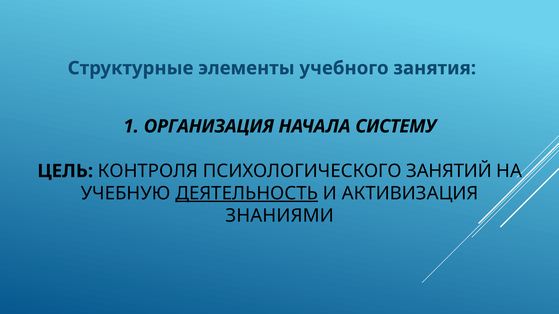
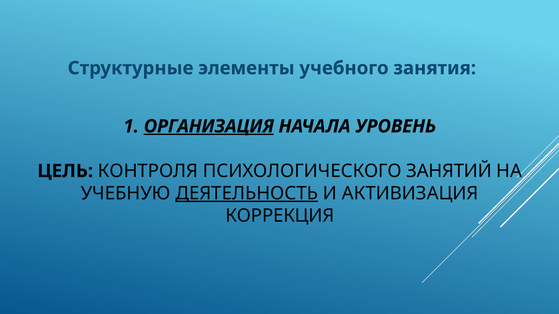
ОРГАНИЗАЦИЯ underline: none -> present (209, 126)
СИСТЕМУ: СИСТЕМУ -> УРОВЕНЬ (396, 126)
ЗНАНИЯМИ: ЗНАНИЯМИ -> КОРРЕКЦИЯ (280, 216)
